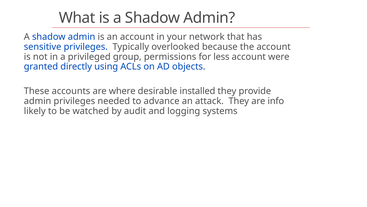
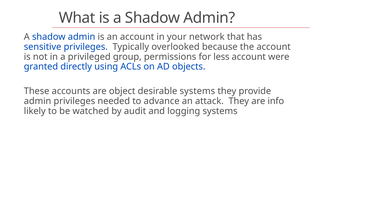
where: where -> object (122, 91)
desirable installed: installed -> systems (197, 91)
